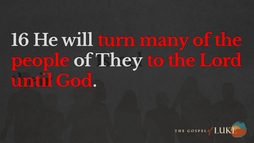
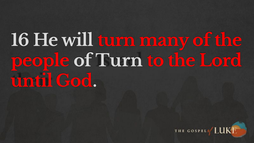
of They: They -> Turn (119, 61)
